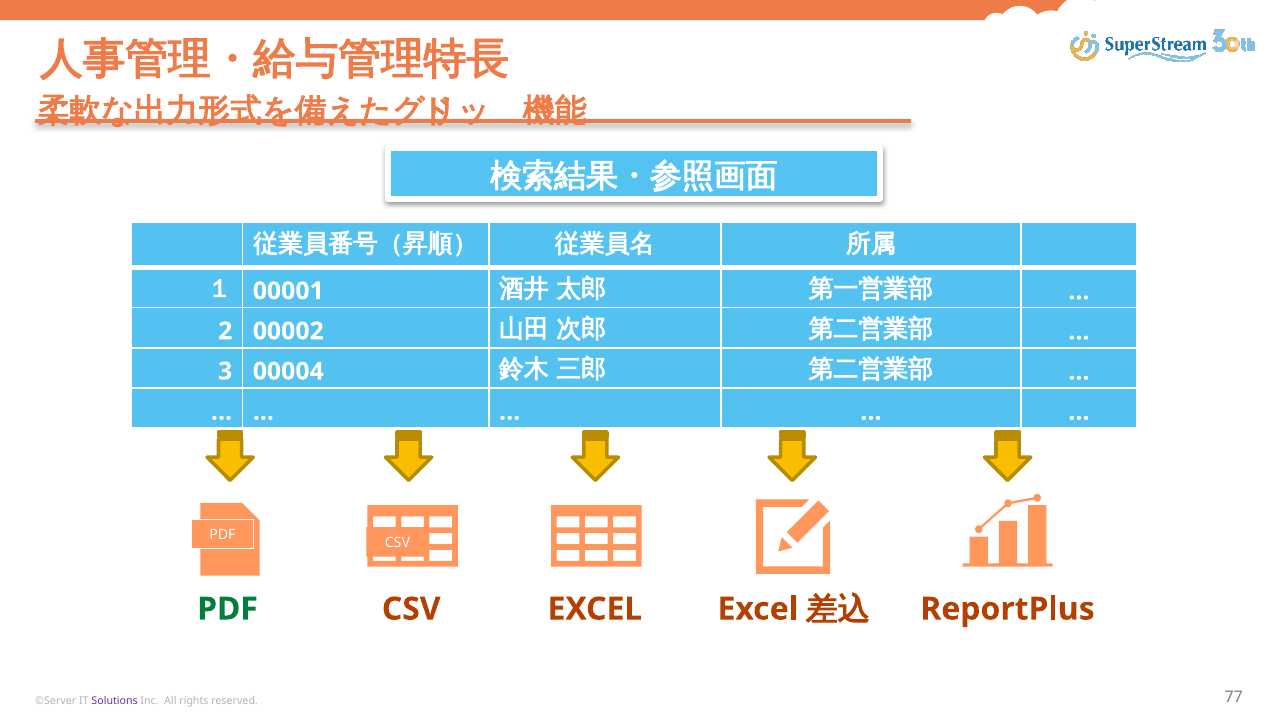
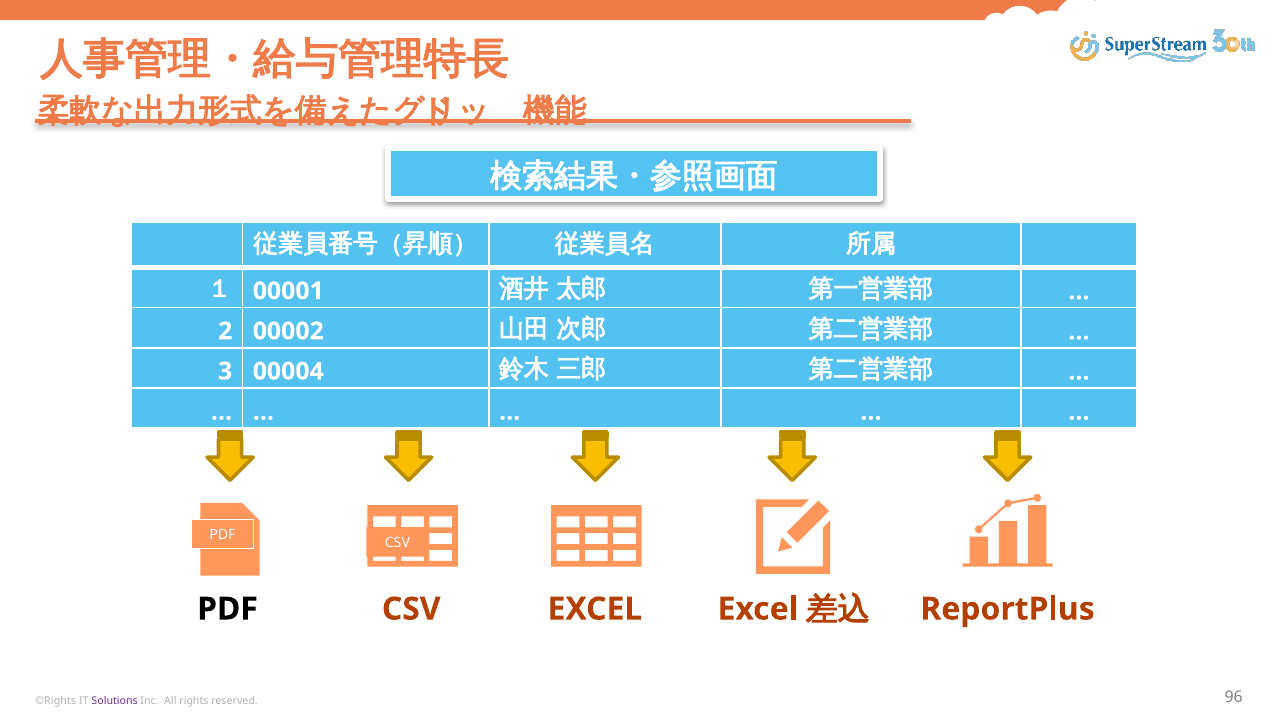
PDF colour: green -> black (228, 609)
©Server: ©Server -> ©Rights (56, 701)
77: 77 -> 96 (1234, 697)
